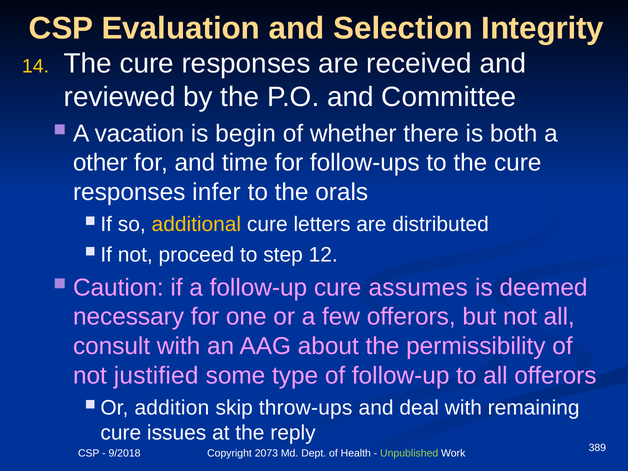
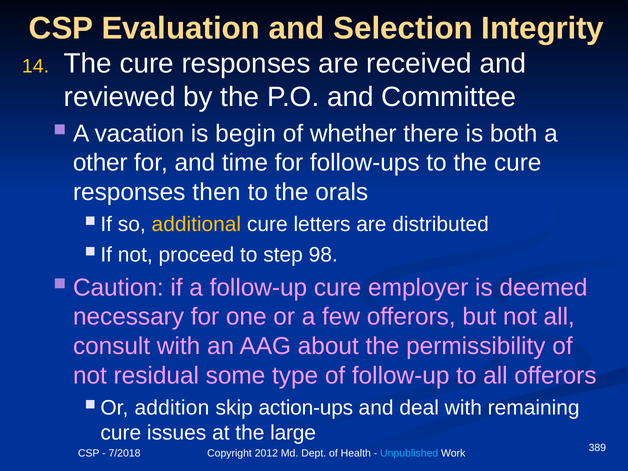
infer: infer -> then (216, 192)
12: 12 -> 98 (323, 255)
assumes: assumes -> employer (418, 288)
justified: justified -> residual (156, 376)
throw-ups: throw-ups -> action-ups (306, 408)
reply: reply -> large (293, 433)
9/2018: 9/2018 -> 7/2018 (125, 453)
2073: 2073 -> 2012 (266, 453)
Unpublished colour: light green -> light blue (409, 453)
